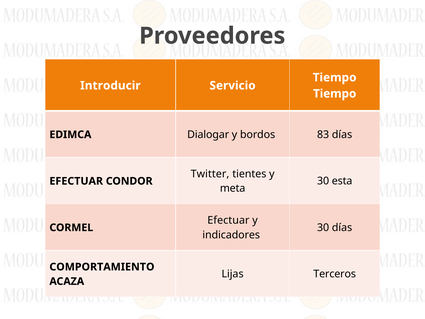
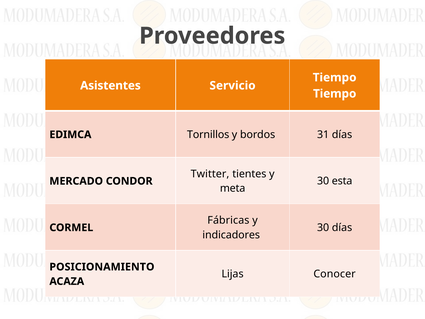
Introducir: Introducir -> Asistentes (110, 86)
Dialogar: Dialogar -> Tornillos (208, 134)
83: 83 -> 31 (323, 134)
EFECTUAR: EFECTUAR -> MERCADO (76, 181)
Efectuar: Efectuar -> Fábricas (228, 220)
COMPORTAMIENTO: COMPORTAMIENTO -> POSICIONAMIENTO (102, 267)
Terceros: Terceros -> Conocer (335, 274)
